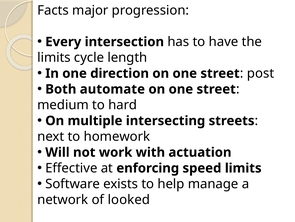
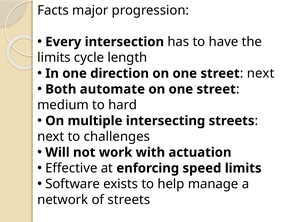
post: post -> next (261, 73)
homework: homework -> challenges (117, 136)
of looked: looked -> streets (129, 199)
